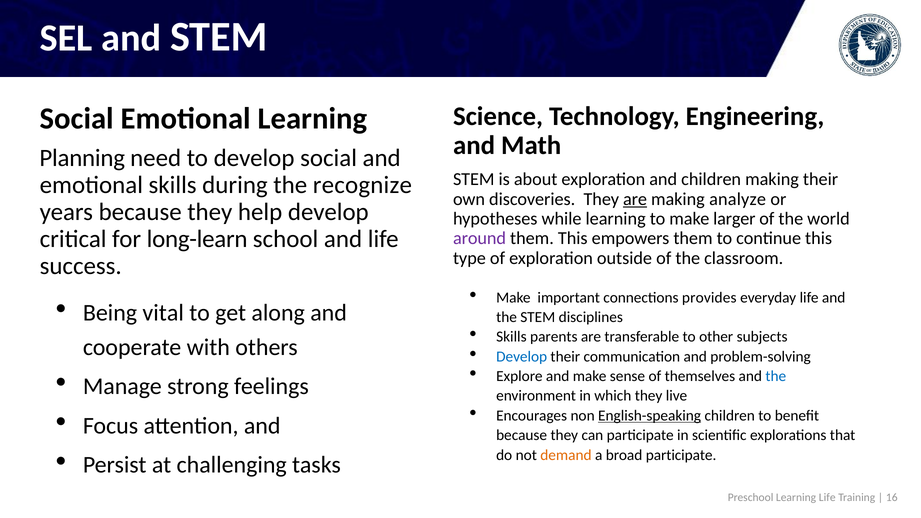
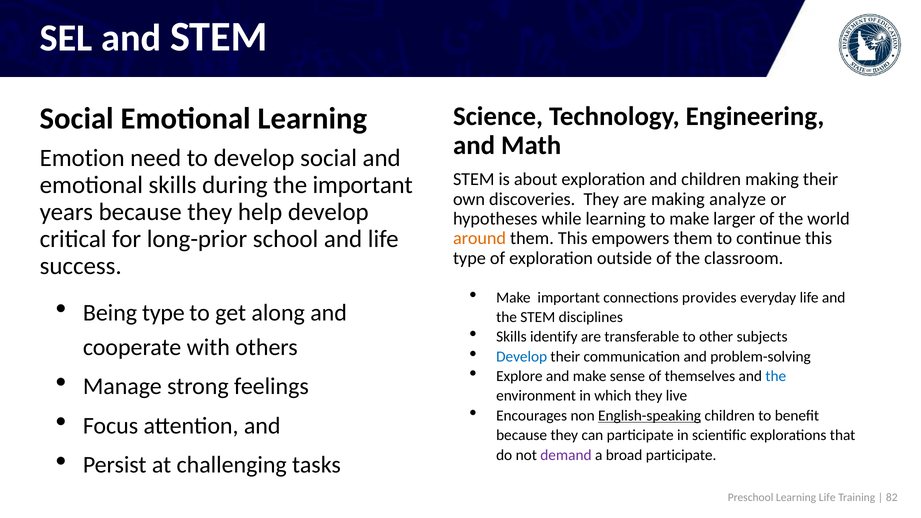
Planning: Planning -> Emotion (82, 158)
the recognize: recognize -> important (363, 185)
are underline: present -> none (635, 199)
long-learn: long-learn -> long-prior (197, 239)
around colour: purple -> orange (480, 238)
Being vital: vital -> type (163, 313)
parents: parents -> identify (554, 337)
demand colour: orange -> purple (566, 455)
16: 16 -> 82 (892, 498)
